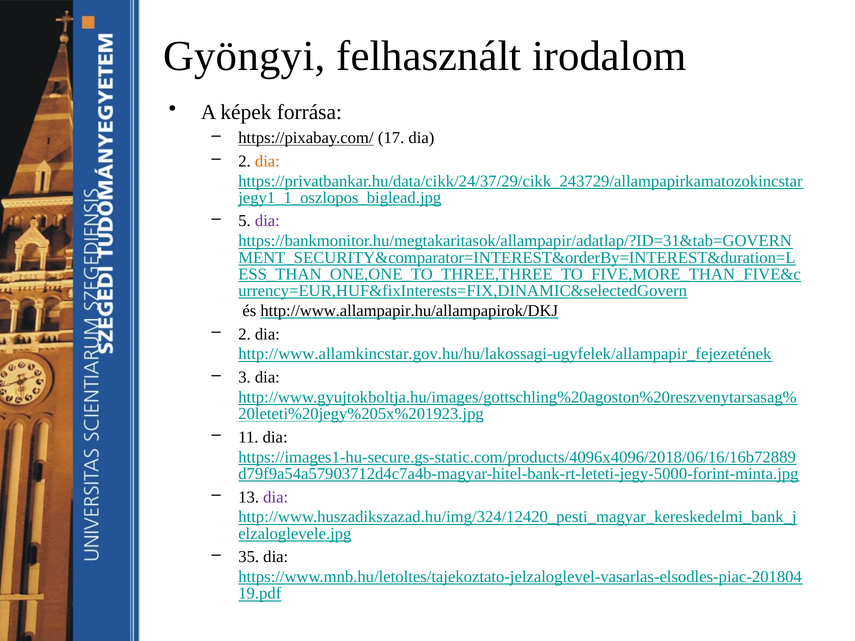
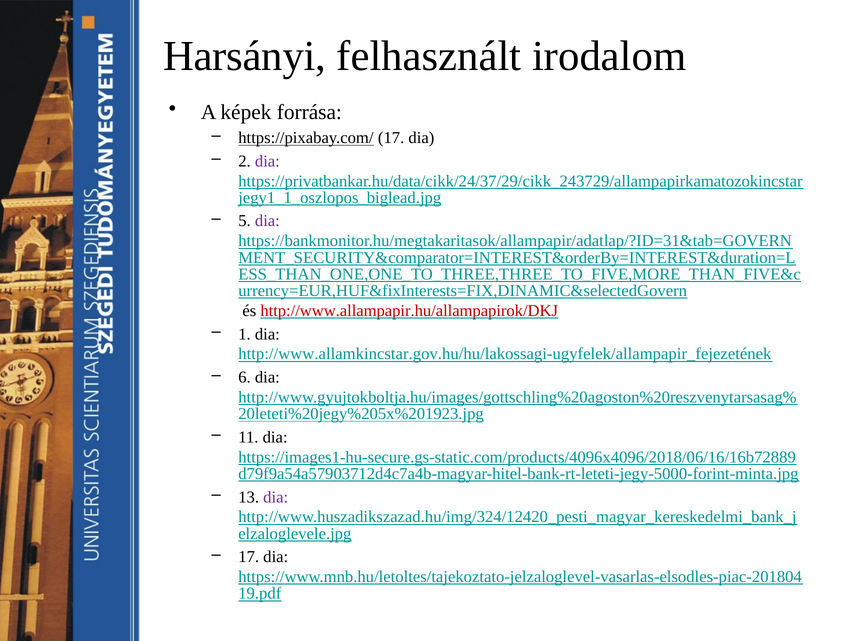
Gyöngyi: Gyöngyi -> Harsányi (245, 56)
dia colour: orange -> purple (267, 161)
http://www.allampapir.hu/allampapirok/DKJ colour: black -> red (409, 311)
2: 2 -> 1 (245, 334)
3: 3 -> 6 (245, 377)
35: 35 -> 17 (249, 557)
